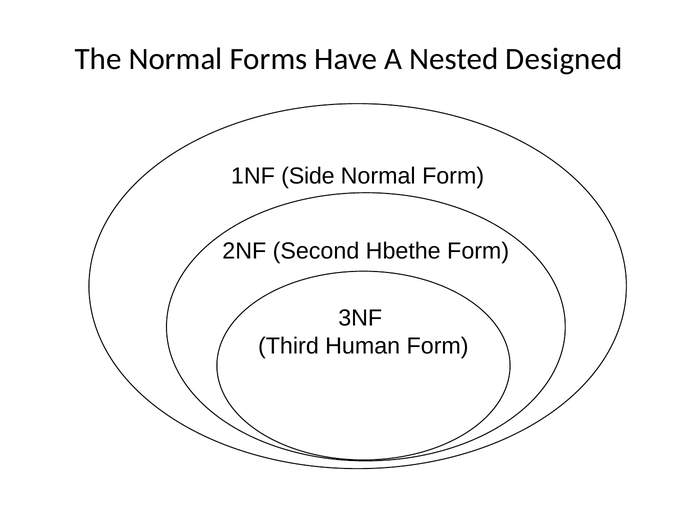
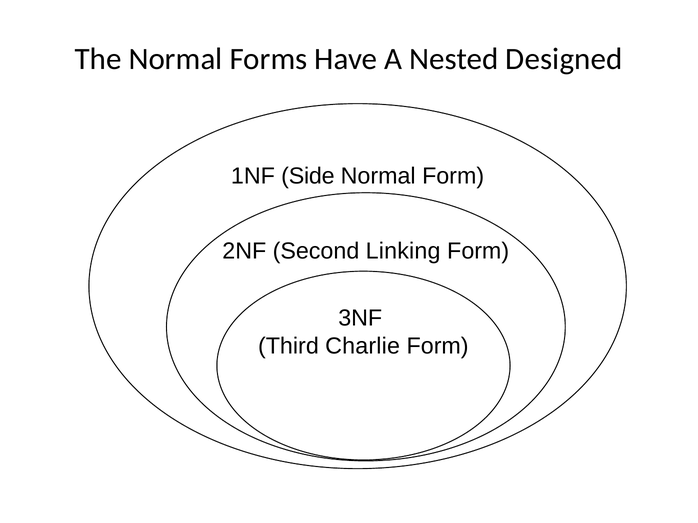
Hbethe: Hbethe -> Linking (403, 251)
Human: Human -> Charlie (363, 346)
